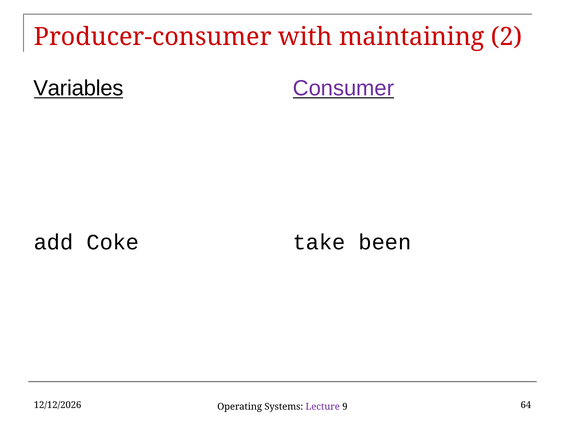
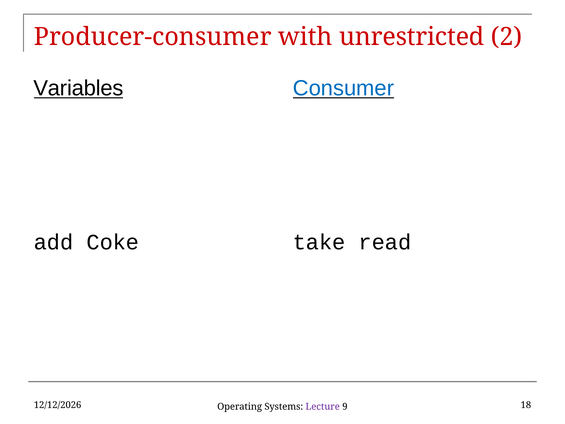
maintaining: maintaining -> unrestricted (412, 37)
Consumer colour: purple -> blue (343, 88)
been: been -> read (385, 242)
64: 64 -> 18 (526, 405)
